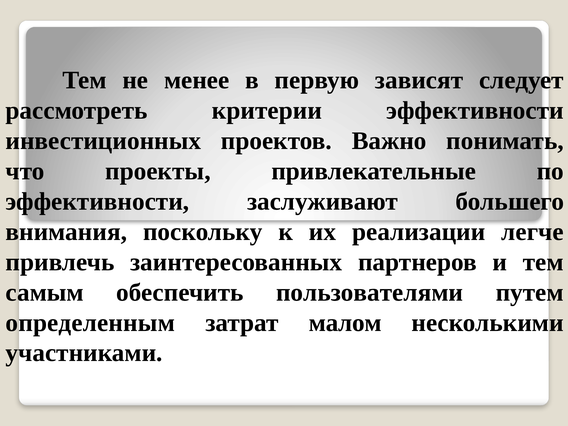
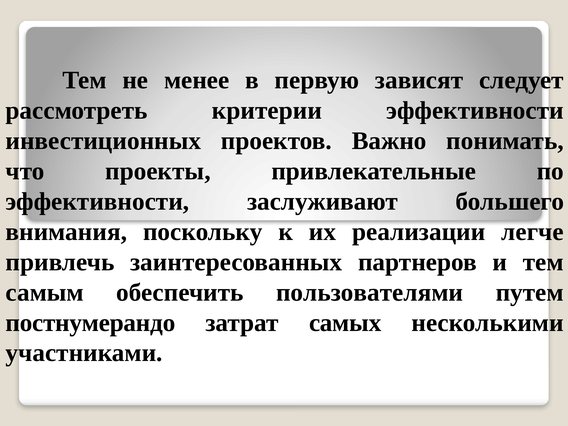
определенным: определенным -> постнумерандо (90, 323)
малом: малом -> самых (345, 323)
